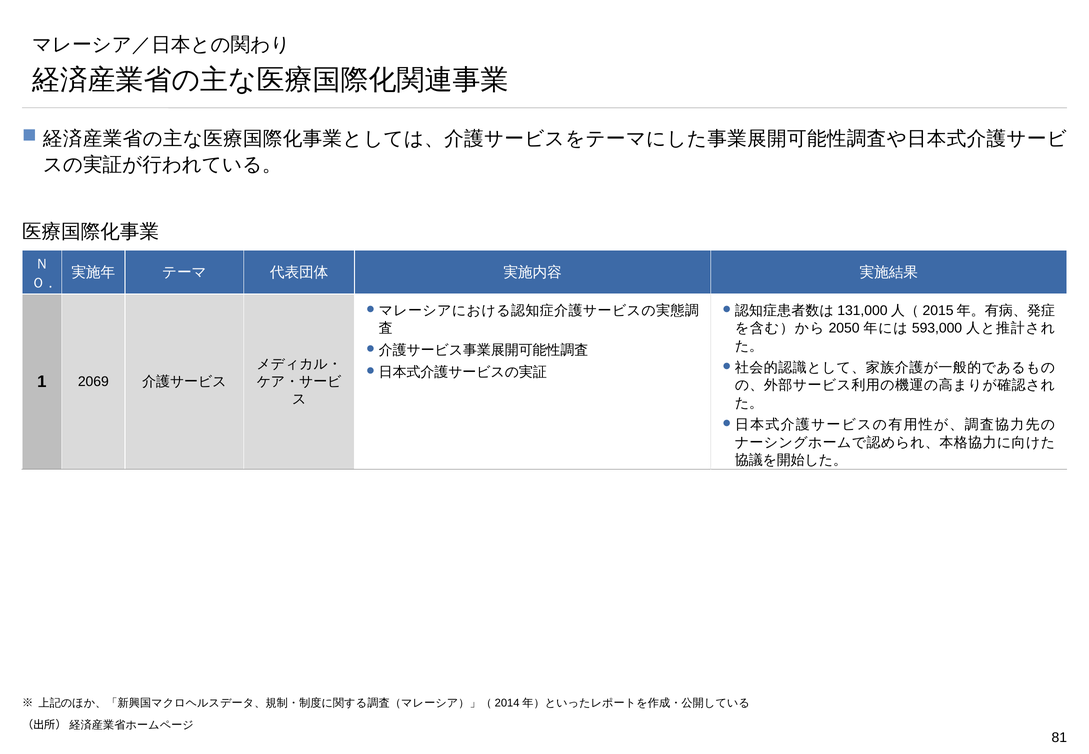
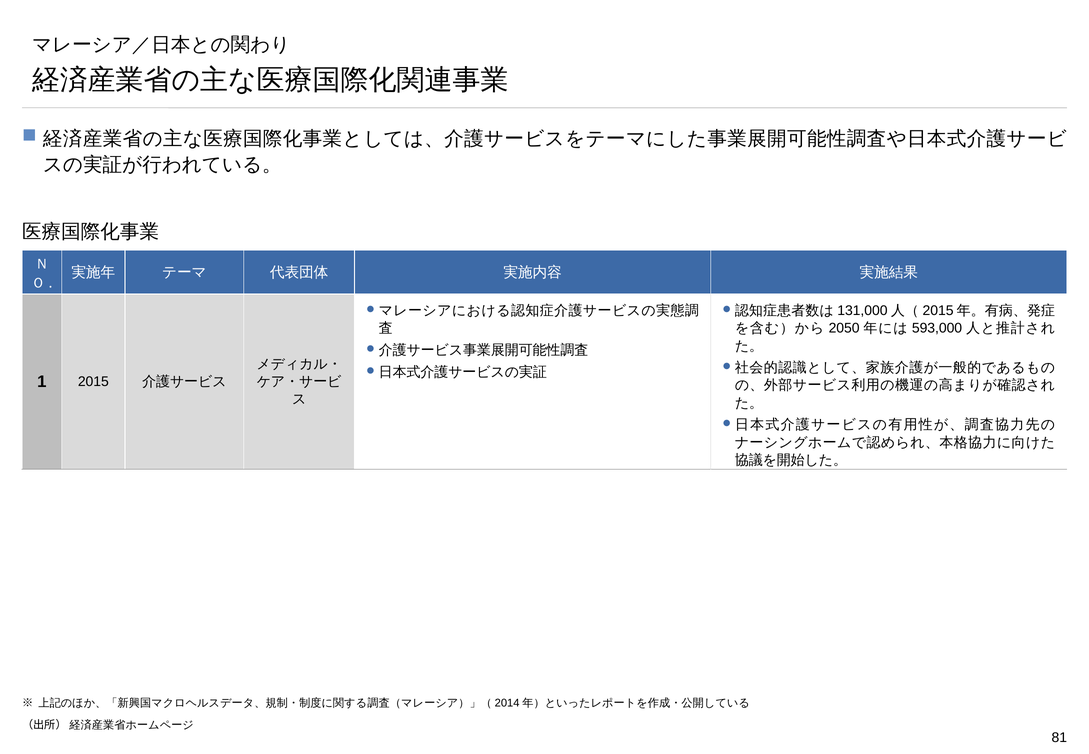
2069: 2069 -> 2015 (93, 382)
